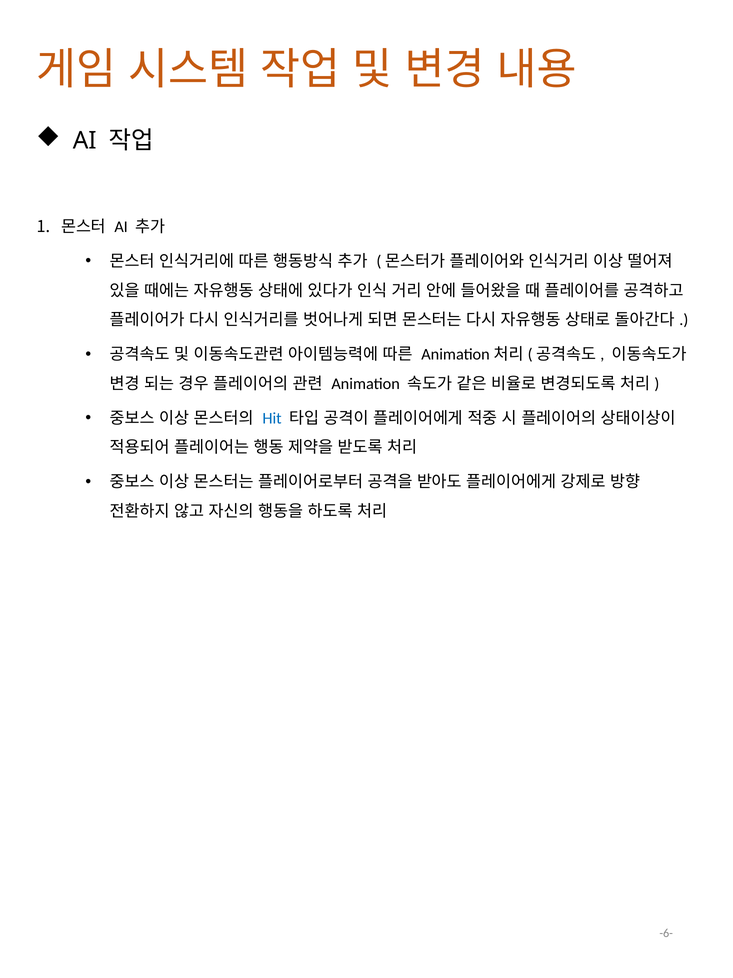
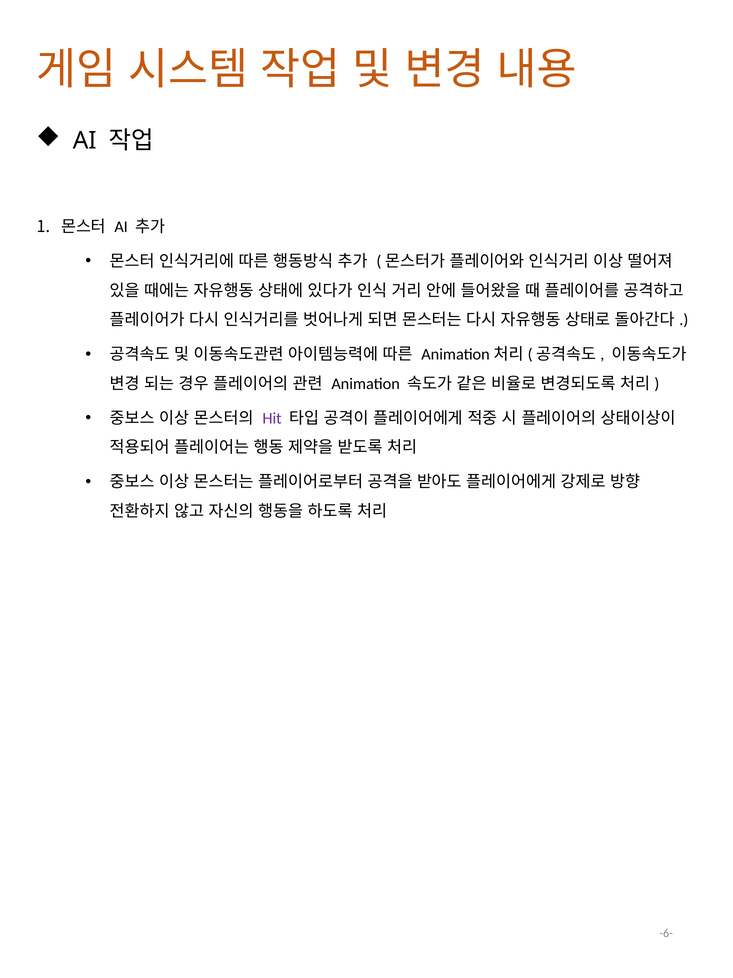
Hit colour: blue -> purple (272, 418)
